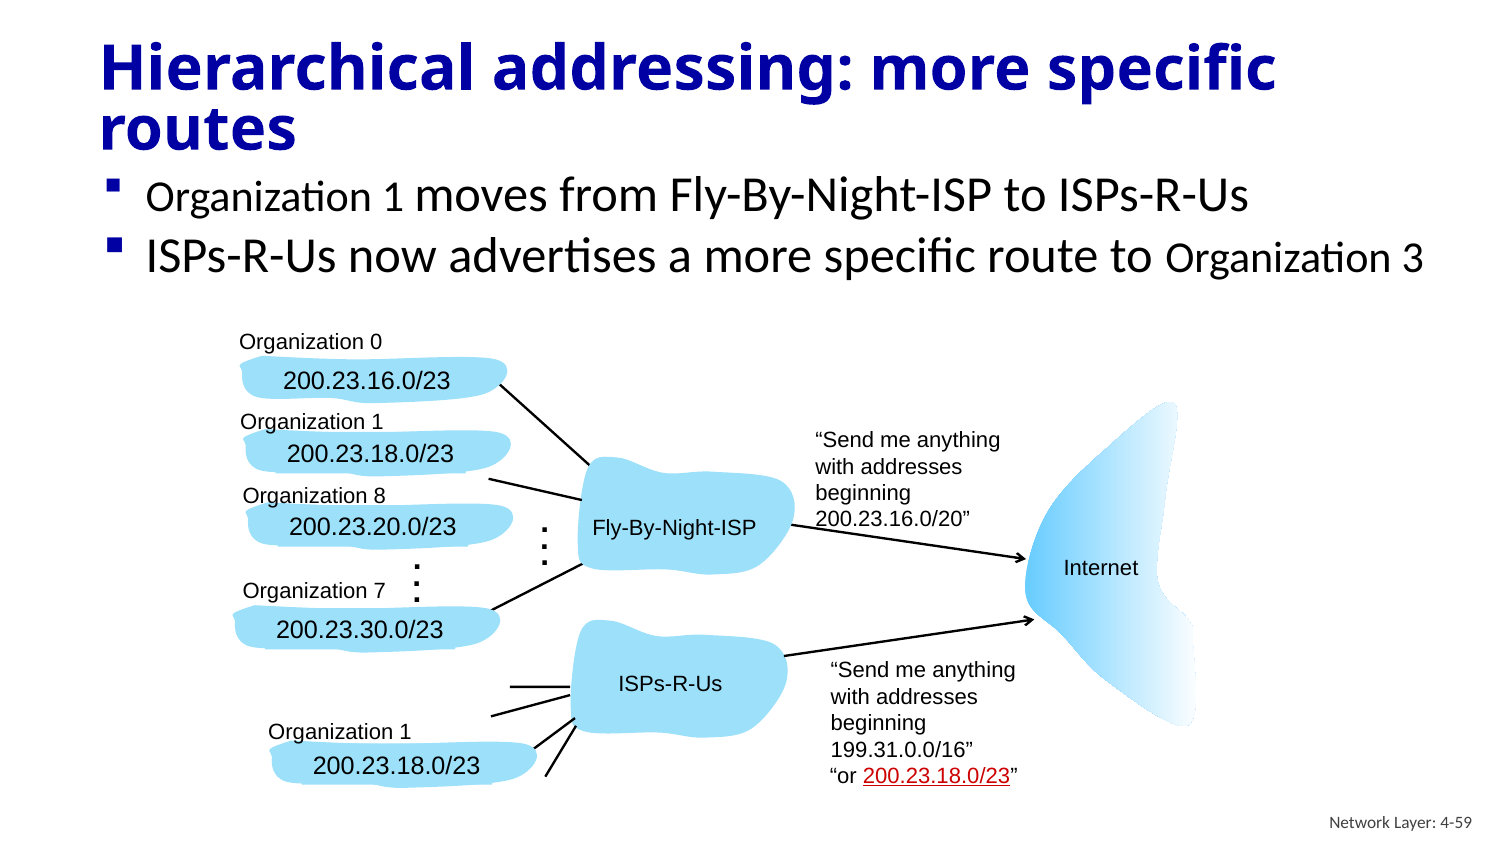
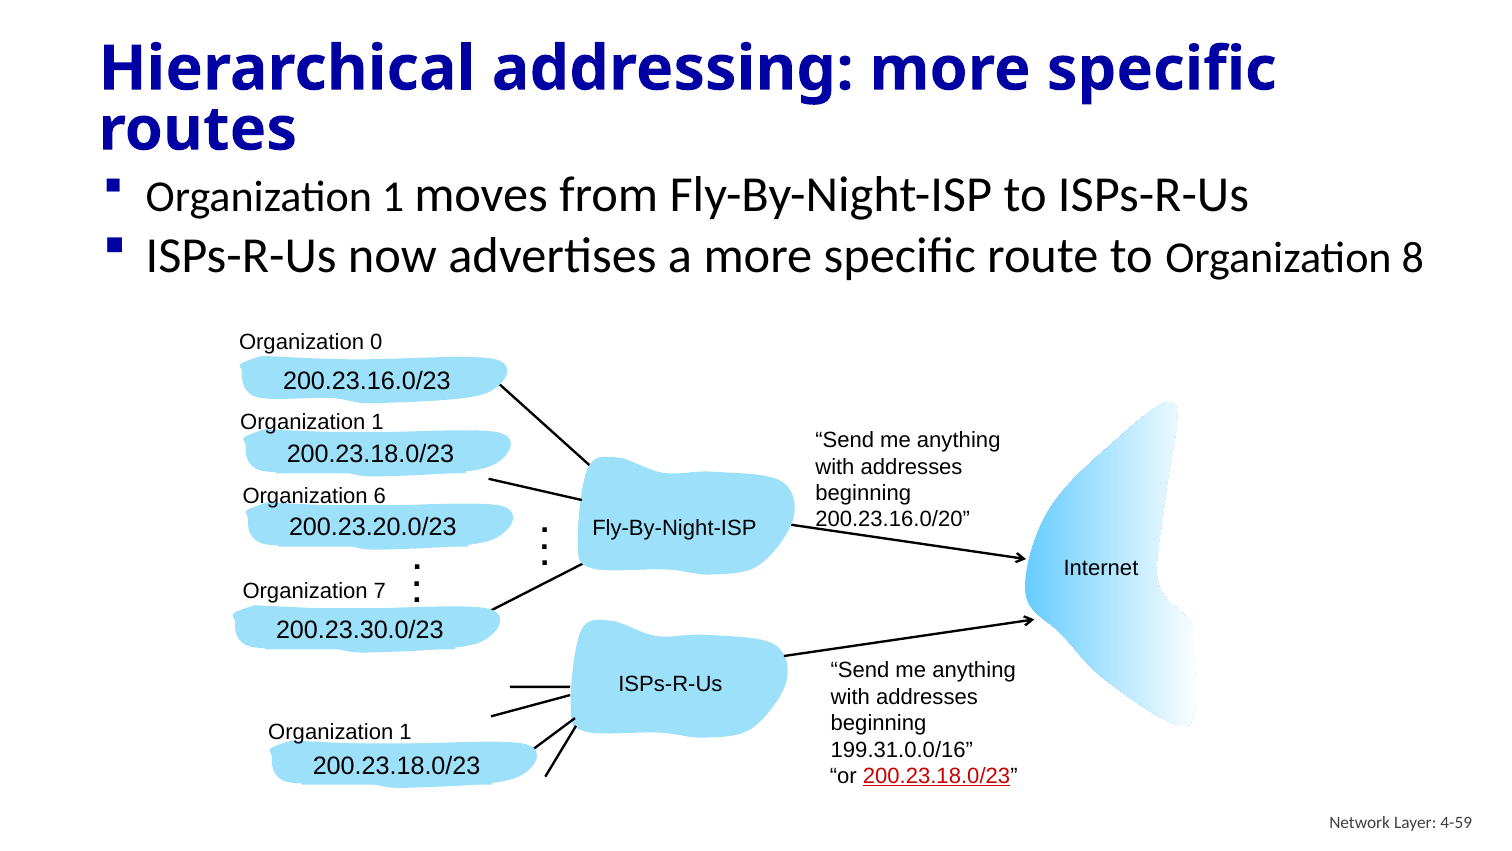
3: 3 -> 8 (1413, 257)
8: 8 -> 6 (380, 496)
